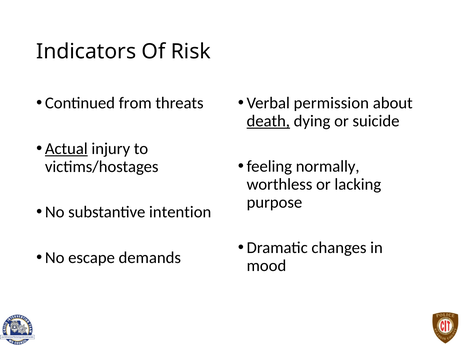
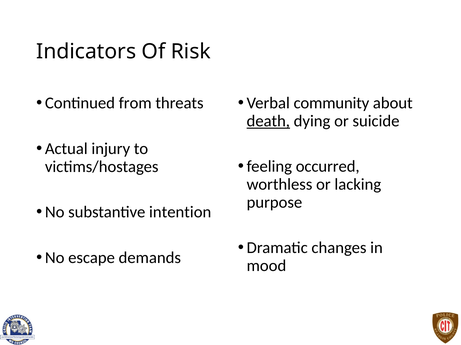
permission: permission -> community (331, 103)
Actual underline: present -> none (66, 149)
normally: normally -> occurred (328, 167)
